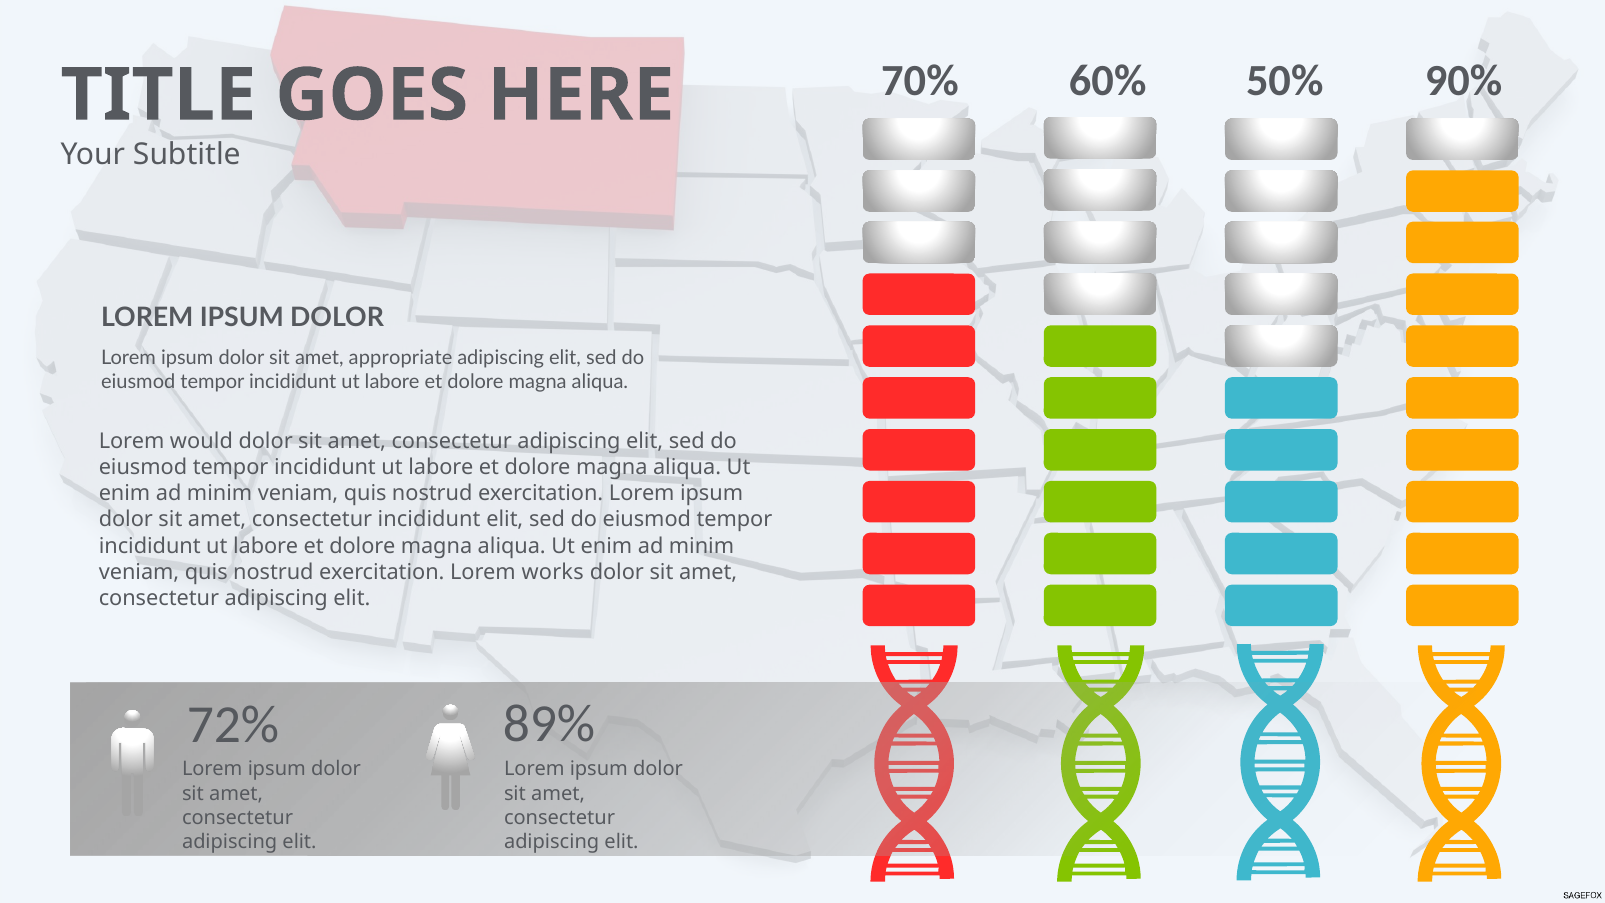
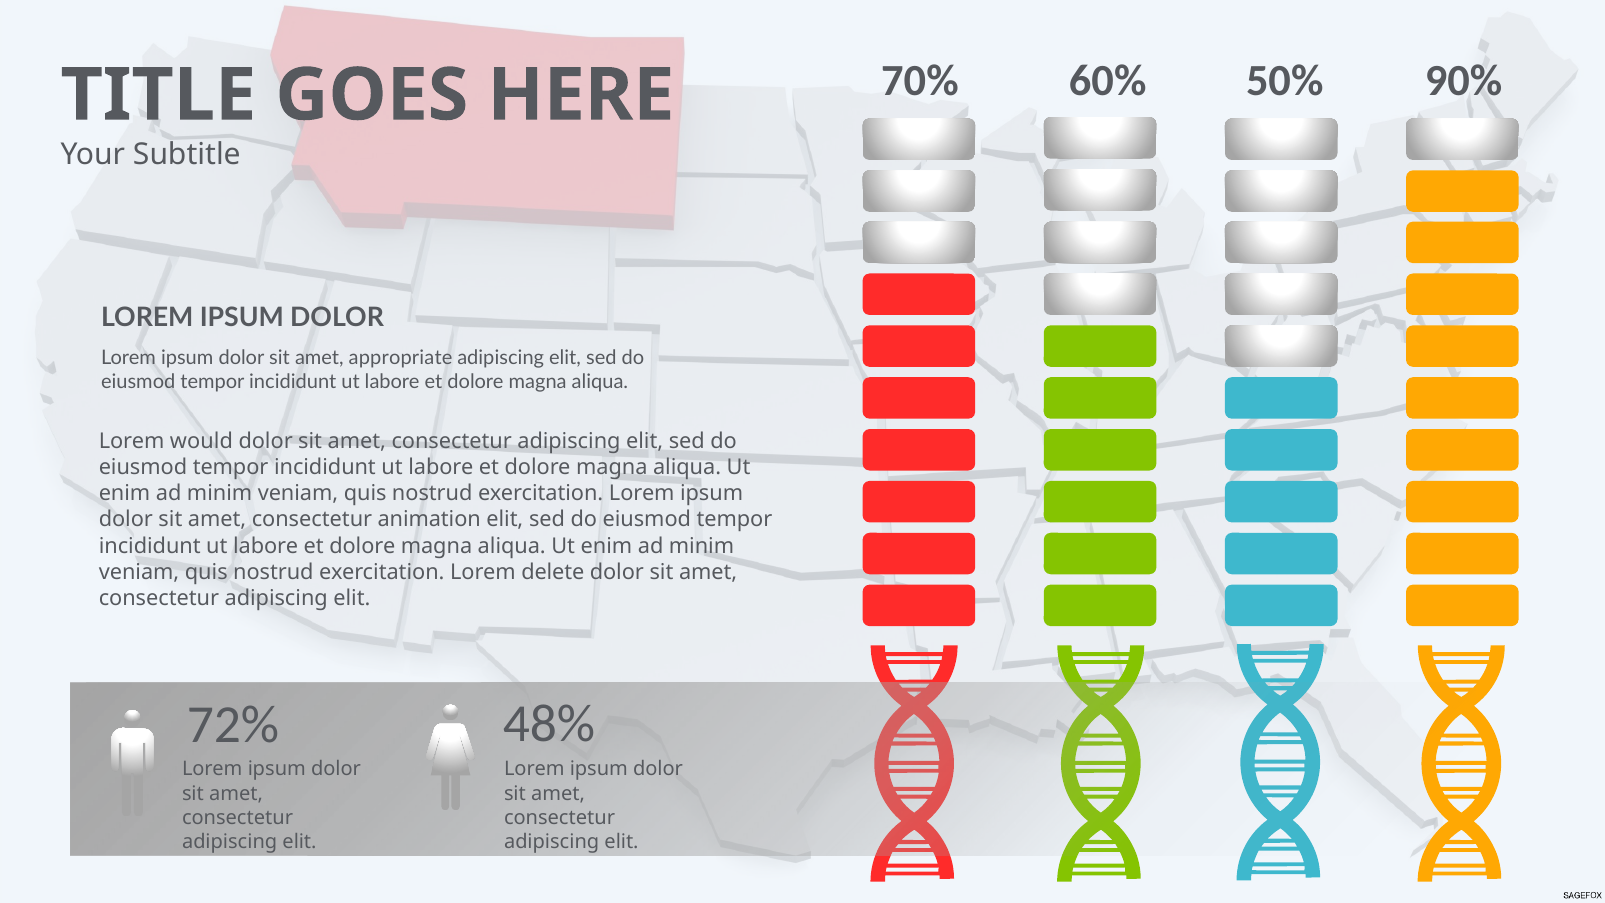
consectetur incididunt: incididunt -> animation (429, 520)
works: works -> delete (553, 572)
89%: 89% -> 48% (549, 723)
